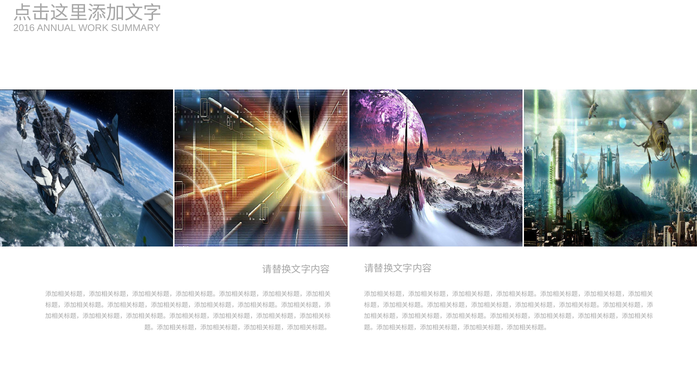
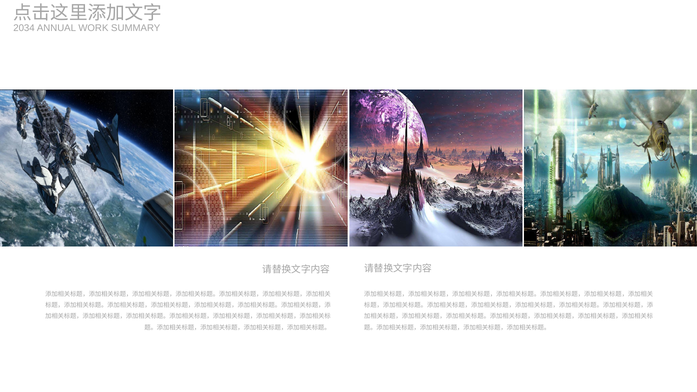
2016: 2016 -> 2034 (24, 28)
